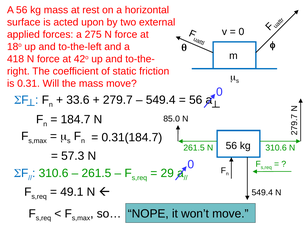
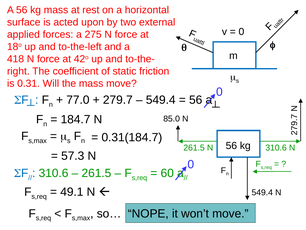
33.6: 33.6 -> 77.0 (78, 100)
29: 29 -> 60 (167, 173)
